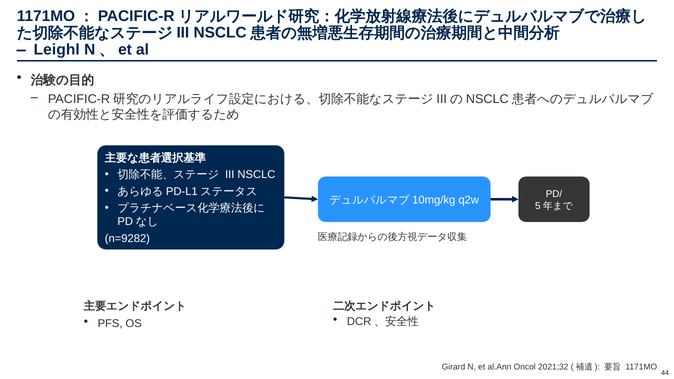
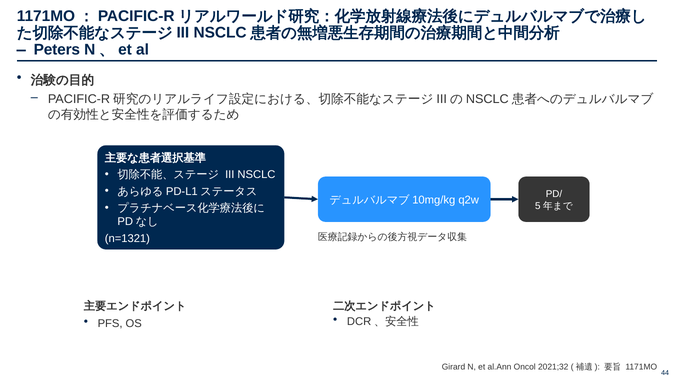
Leighl: Leighl -> Peters (57, 49)
n=9282: n=9282 -> n=1321 (127, 239)
